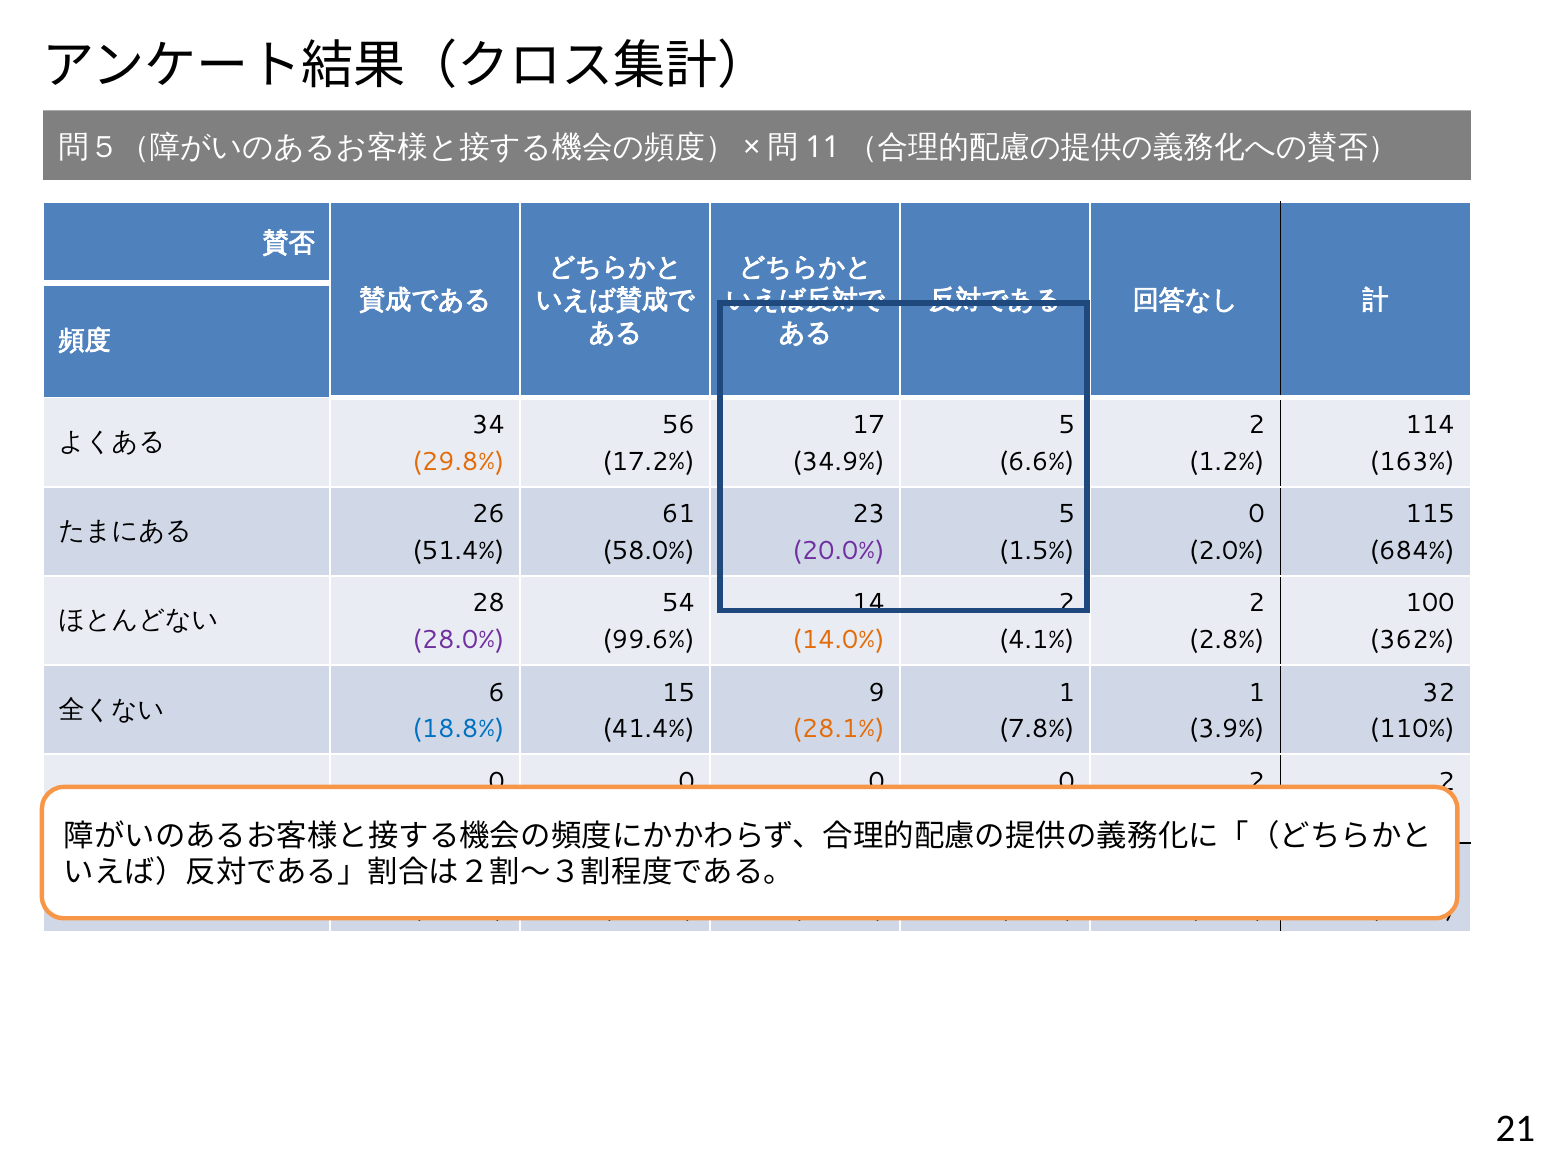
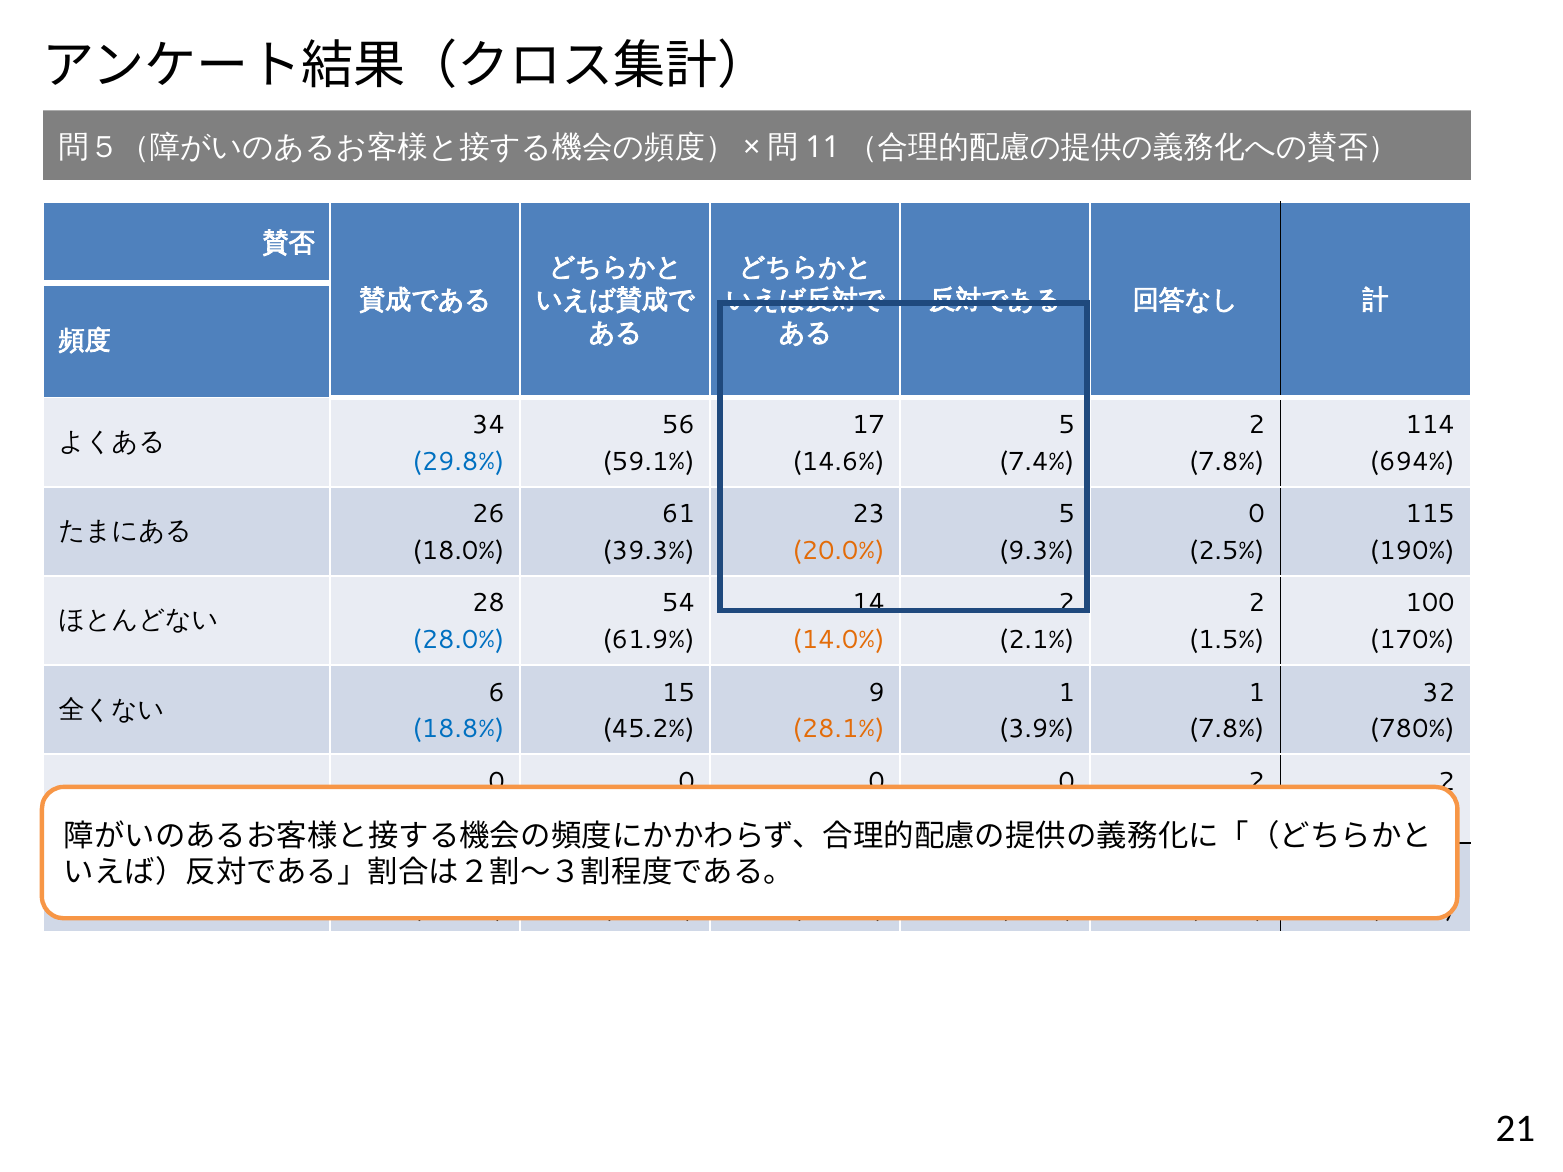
29.8% colour: orange -> blue (458, 462)
17.2%: 17.2% -> 59.1% (648, 462)
34.9%: 34.9% -> 14.6% (839, 462)
6.6%: 6.6% -> 7.4% (1037, 462)
1.2%: 1.2% -> 7.8% (1227, 462)
163%: 163% -> 694% (1412, 462)
51.4%: 51.4% -> 18.0% (458, 551)
58.0%: 58.0% -> 39.3% (648, 551)
20.0% colour: purple -> orange (839, 551)
1.5%: 1.5% -> 9.3% (1037, 551)
2.0%: 2.0% -> 2.5% (1227, 551)
684%: 684% -> 190% (1412, 551)
28.0% colour: purple -> blue (458, 640)
99.6%: 99.6% -> 61.9% (648, 640)
4.1%: 4.1% -> 2.1% (1037, 640)
2.8%: 2.8% -> 1.5% (1227, 640)
362%: 362% -> 170% (1412, 640)
41.4%: 41.4% -> 45.2% (648, 729)
7.8%: 7.8% -> 3.9% (1037, 729)
3.9%: 3.9% -> 7.8% (1227, 729)
110%: 110% -> 780% (1412, 729)
